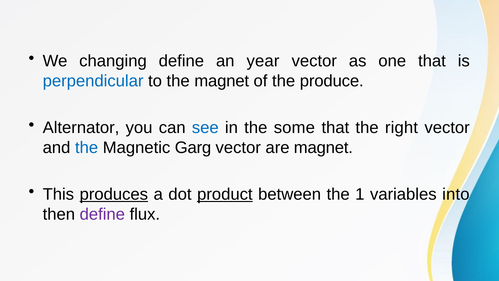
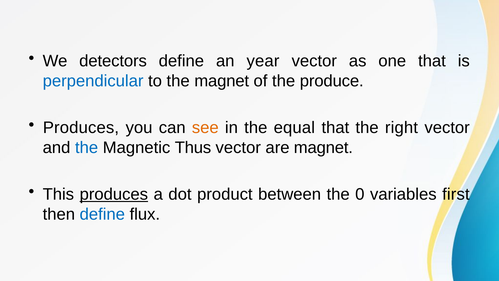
changing: changing -> detectors (113, 61)
Alternator: Alternator -> Produces (81, 128)
see colour: blue -> orange (205, 128)
some: some -> equal (294, 128)
Garg: Garg -> Thus (193, 148)
product underline: present -> none (225, 194)
1: 1 -> 0 (360, 194)
into: into -> first (456, 194)
define colour: purple -> blue (102, 214)
